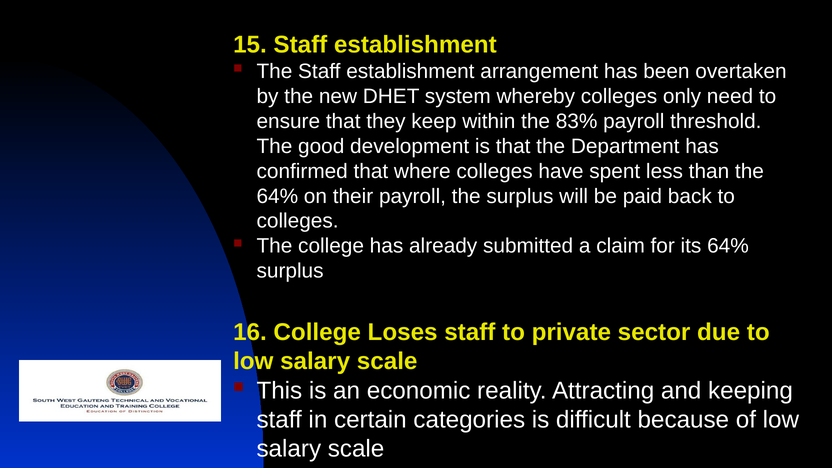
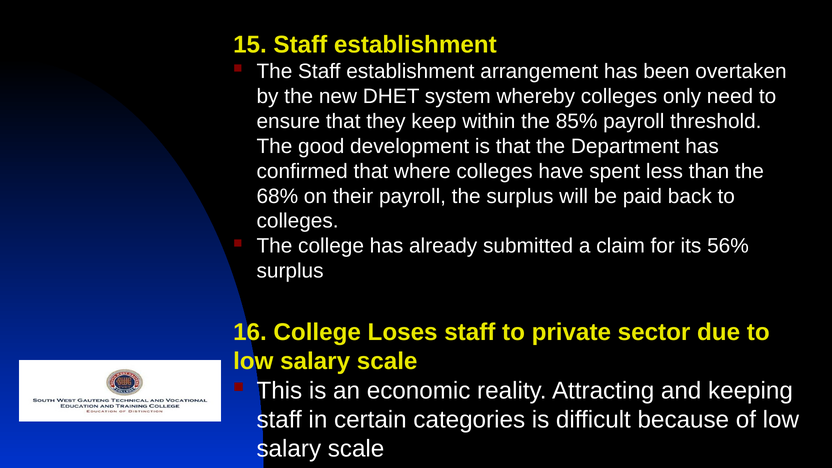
83%: 83% -> 85% (577, 121)
64%: 64% -> 68% (277, 196)
its 64%: 64% -> 56% (728, 246)
